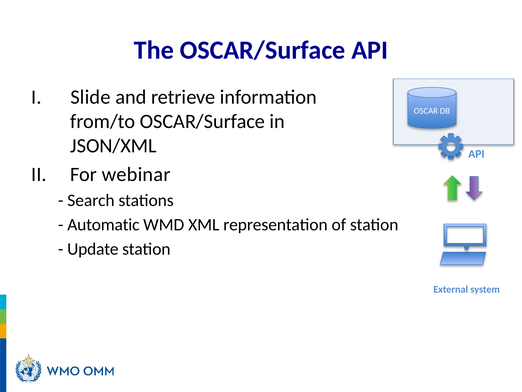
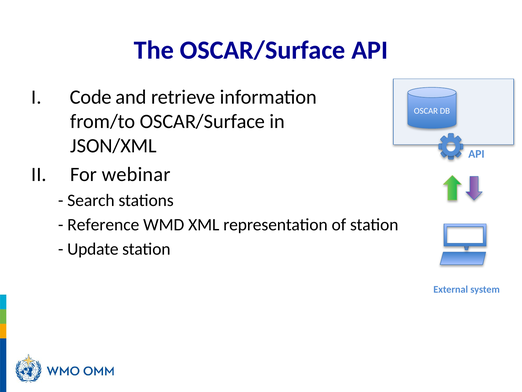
Slide: Slide -> Code (91, 97)
Automatic: Automatic -> Reference (103, 224)
